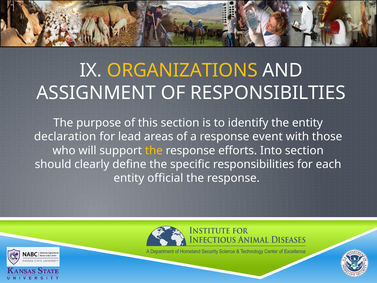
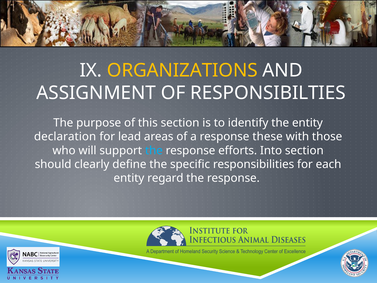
event: event -> these (268, 137)
the colour: yellow -> light blue (154, 150)
official: official -> regard (165, 178)
